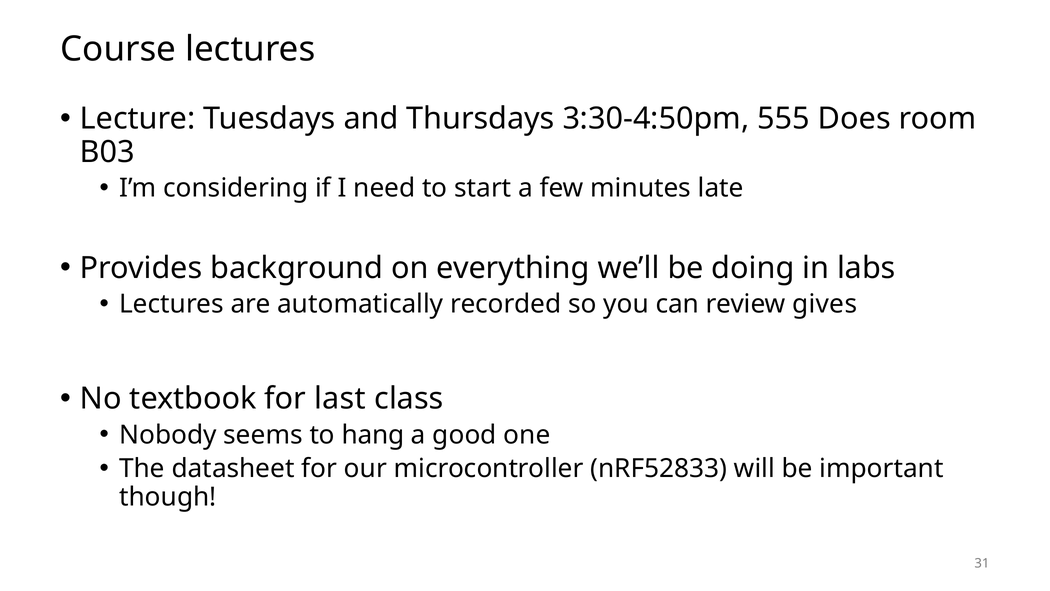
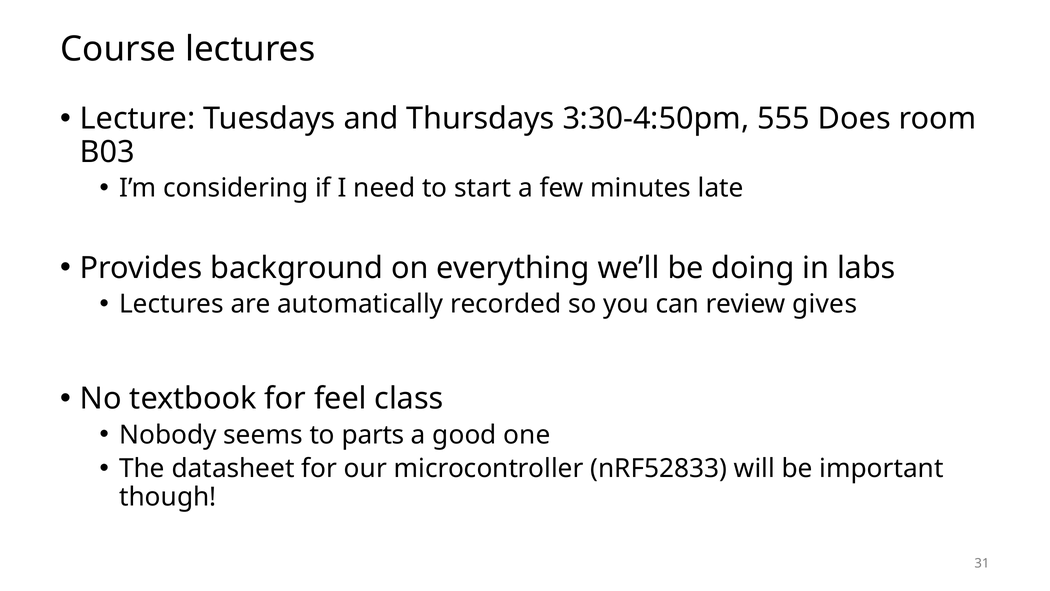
last: last -> feel (340, 398)
hang: hang -> parts (373, 435)
